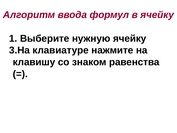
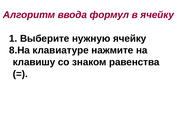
3.На: 3.На -> 8.На (19, 50)
